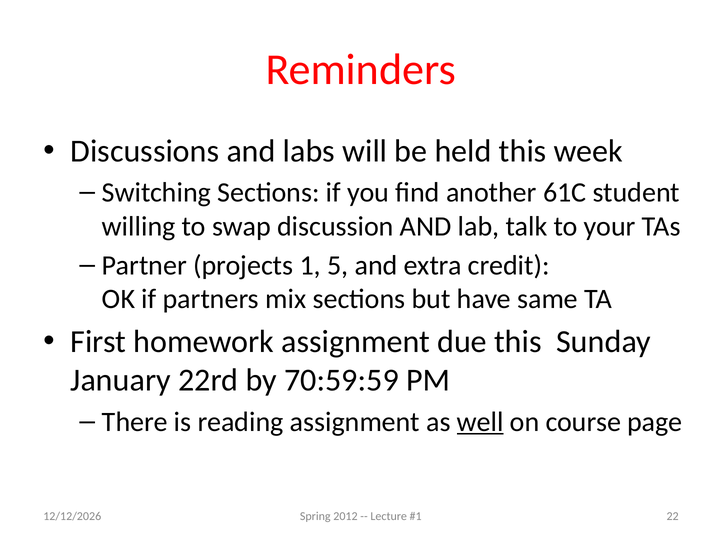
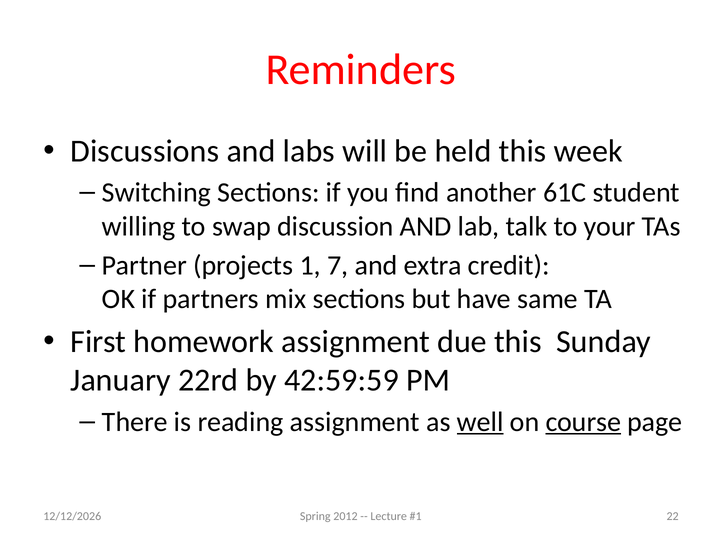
5: 5 -> 7 (338, 266)
70:59:59: 70:59:59 -> 42:59:59 (341, 381)
course underline: none -> present (583, 422)
